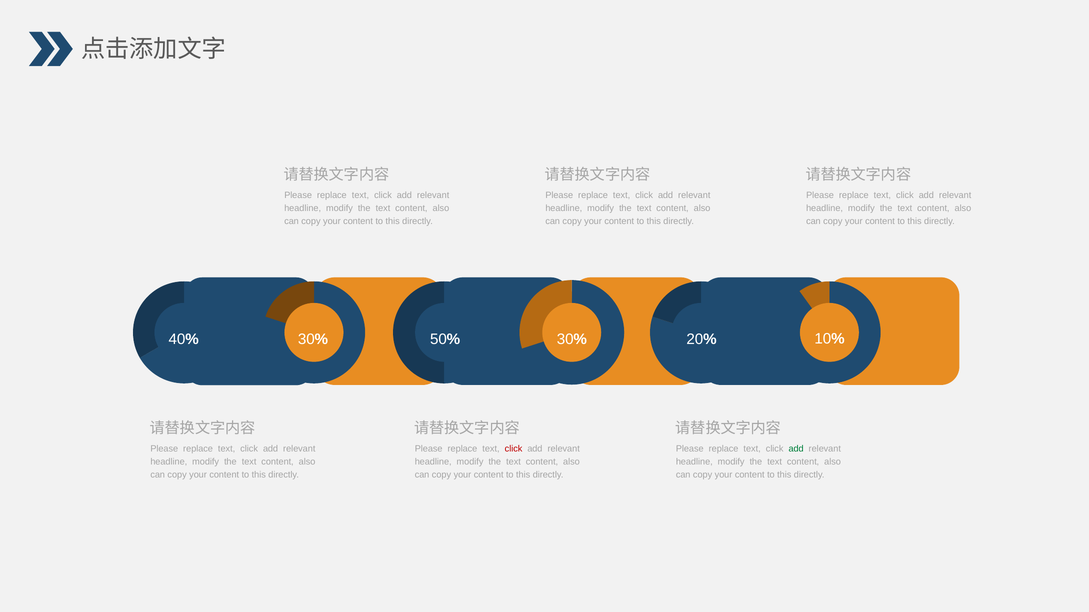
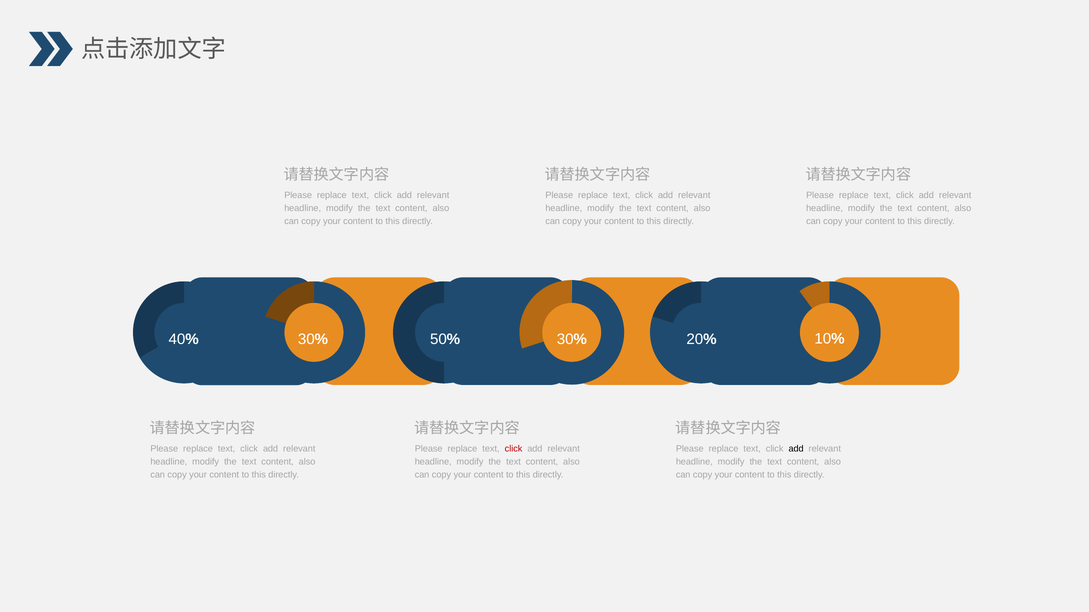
add colour: green -> black (796, 449)
